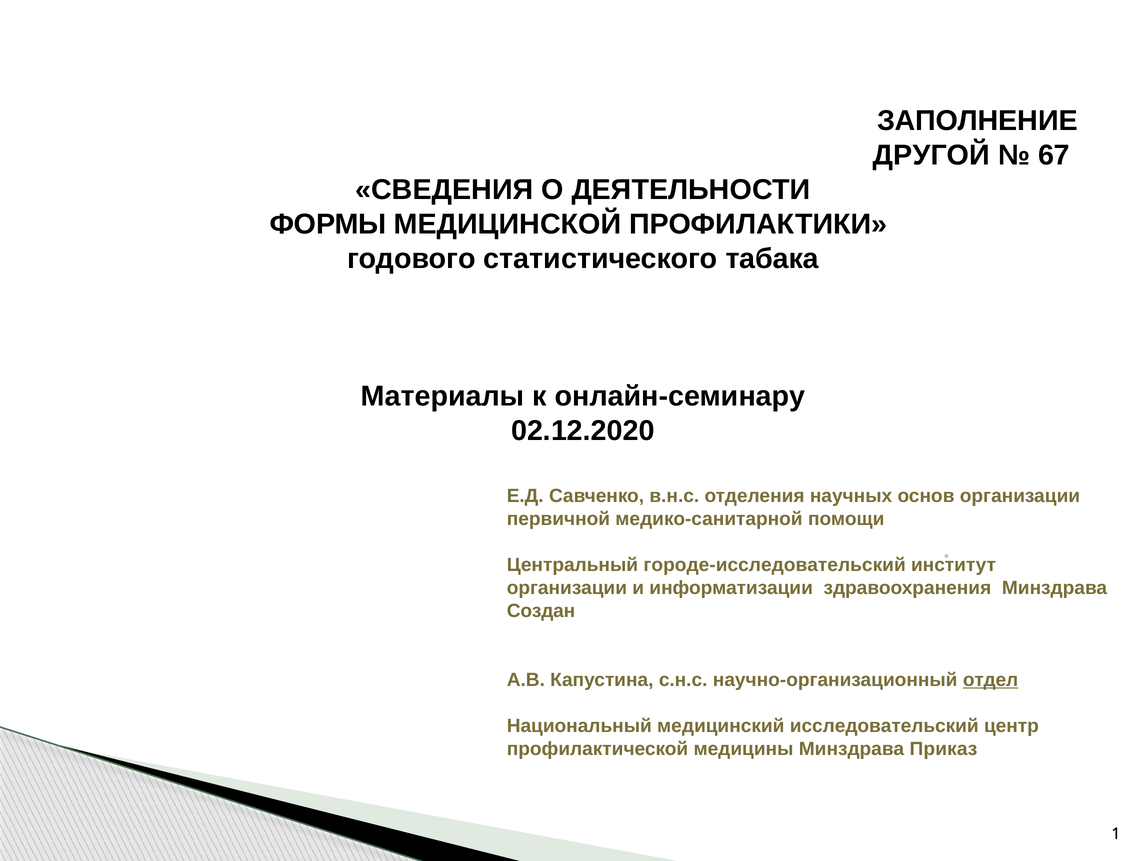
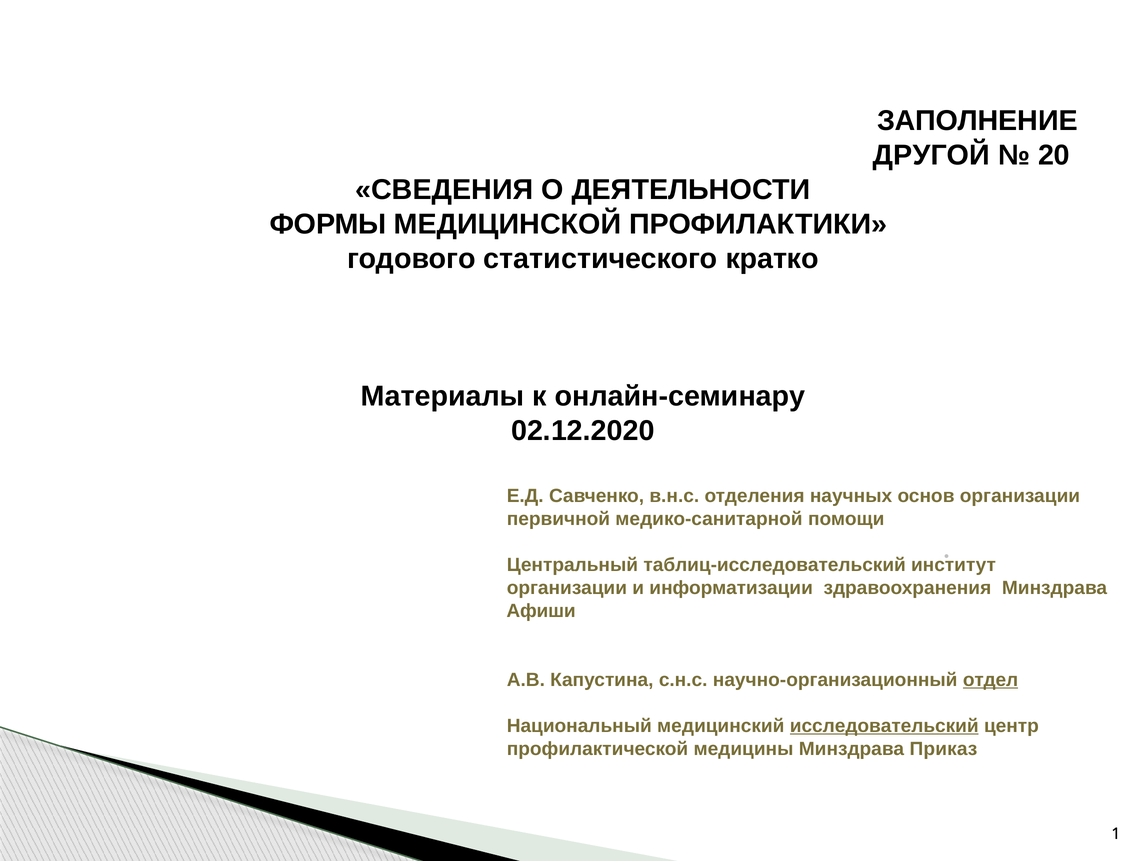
67: 67 -> 20 (1054, 155)
табака: табака -> кратко (772, 259)
городе-исследовательский: городе-исследовательский -> таблиц-исследовательский (775, 565)
Создан: Создан -> Афиши (541, 611)
исследовательский underline: none -> present (884, 726)
